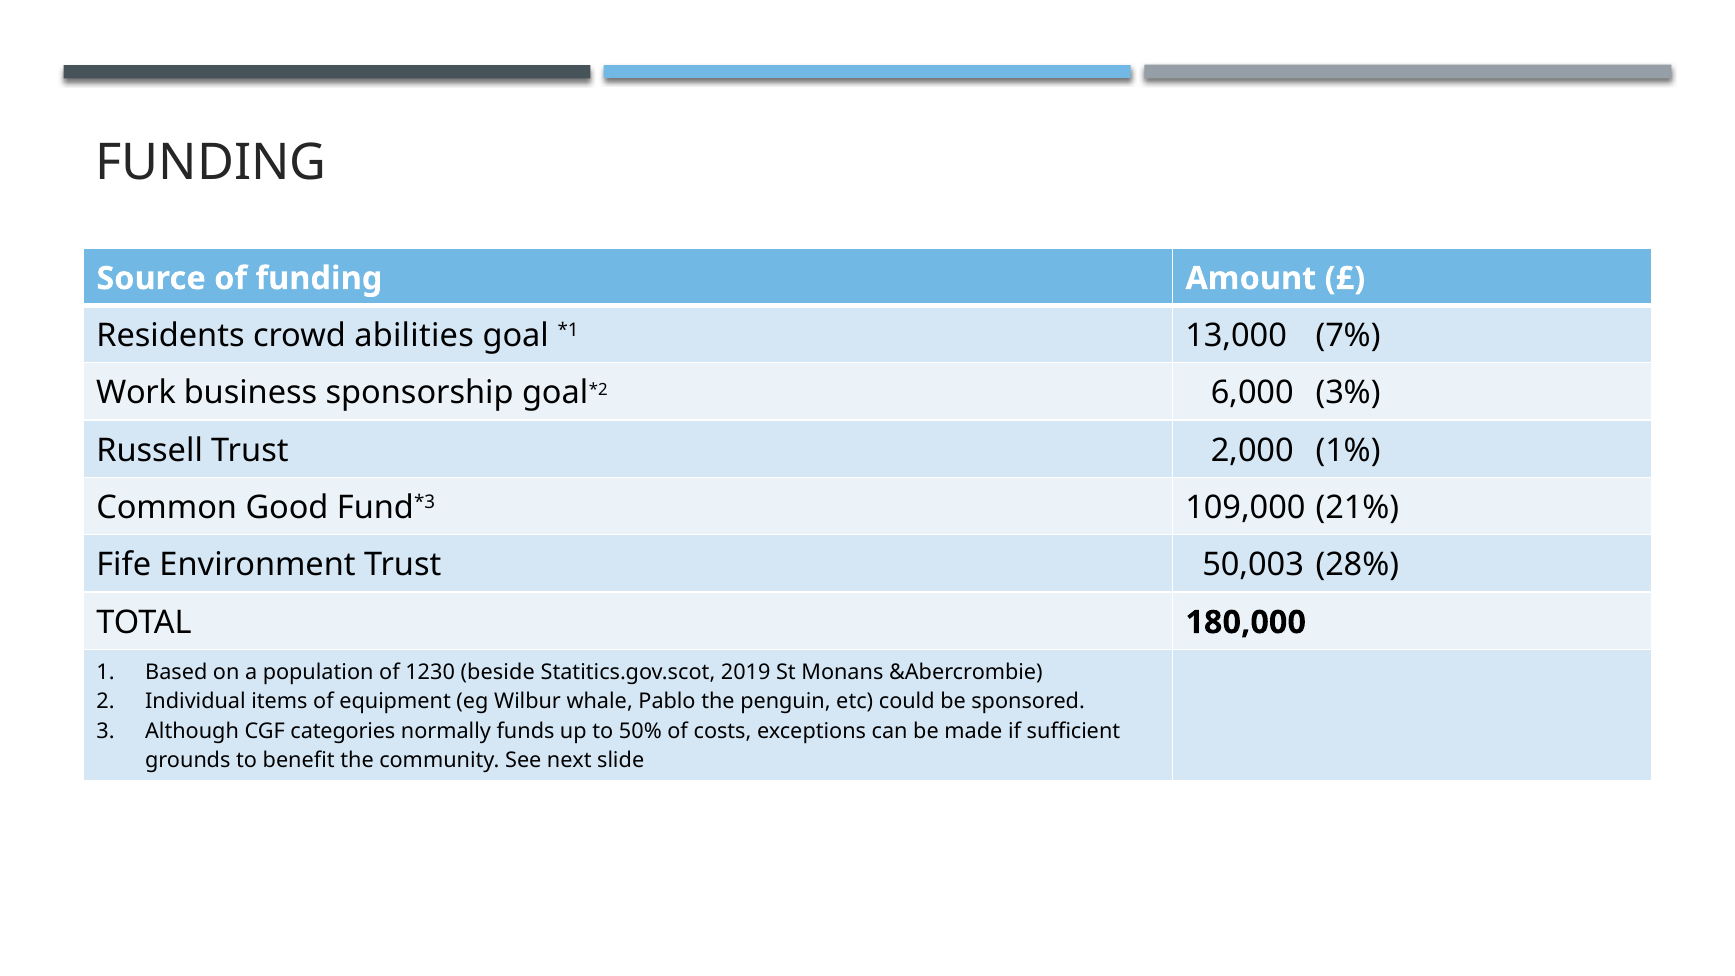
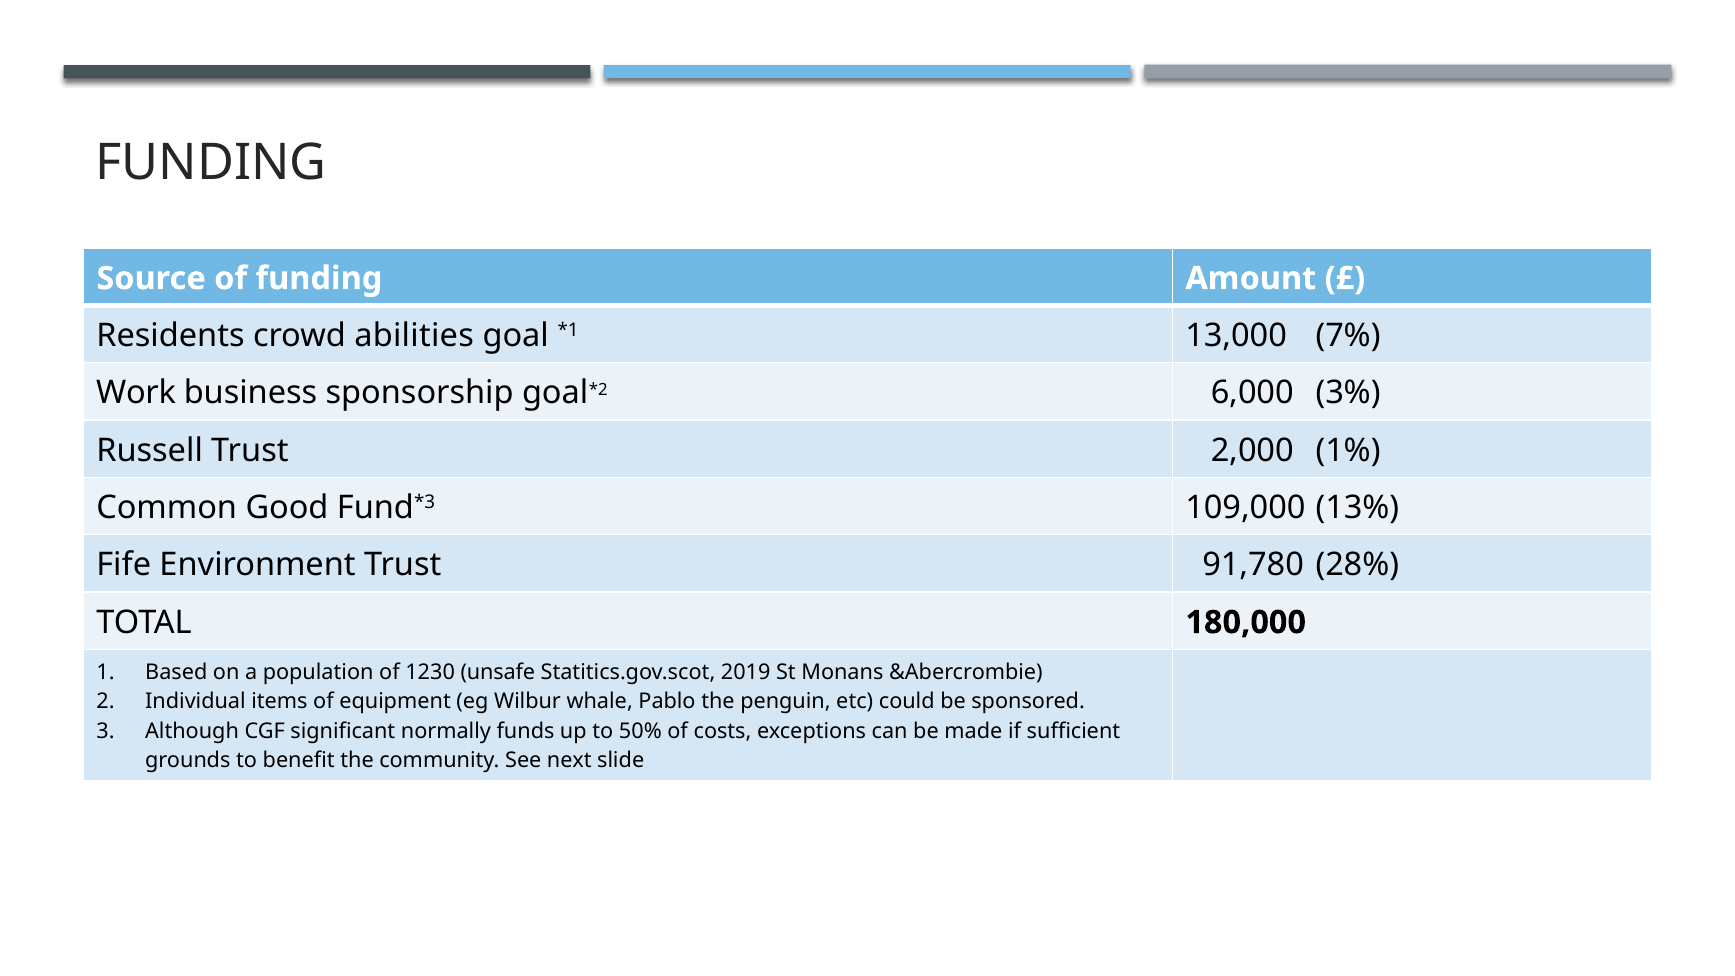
21%: 21% -> 13% (1357, 508)
50,003: 50,003 -> 91,780 (1253, 565)
beside: beside -> unsafe (498, 672)
categories: categories -> significant (343, 731)
